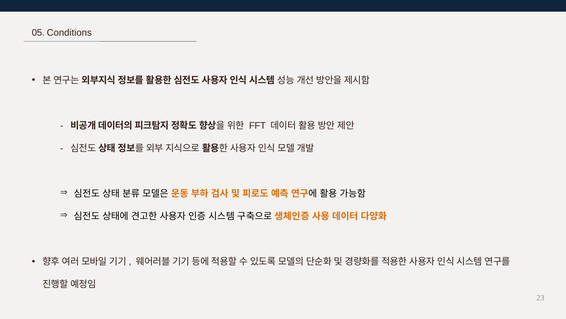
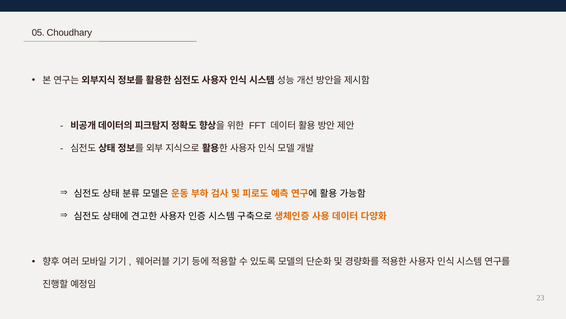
Conditions: Conditions -> Choudhary (69, 33)
